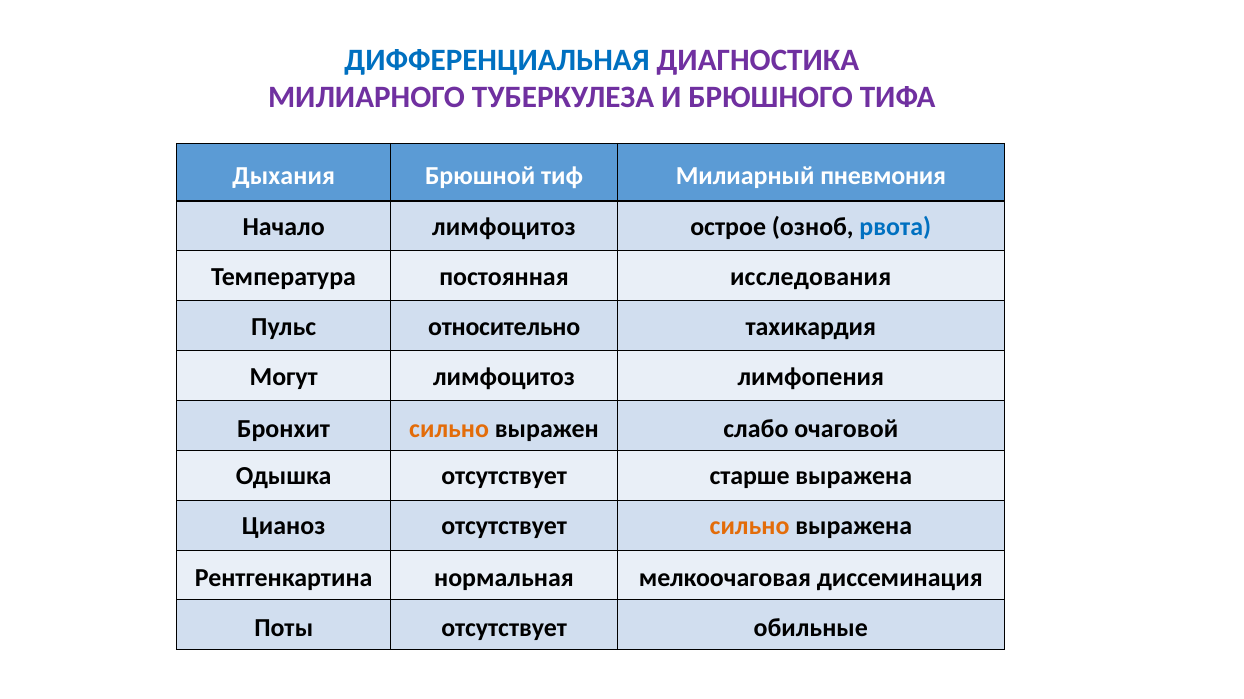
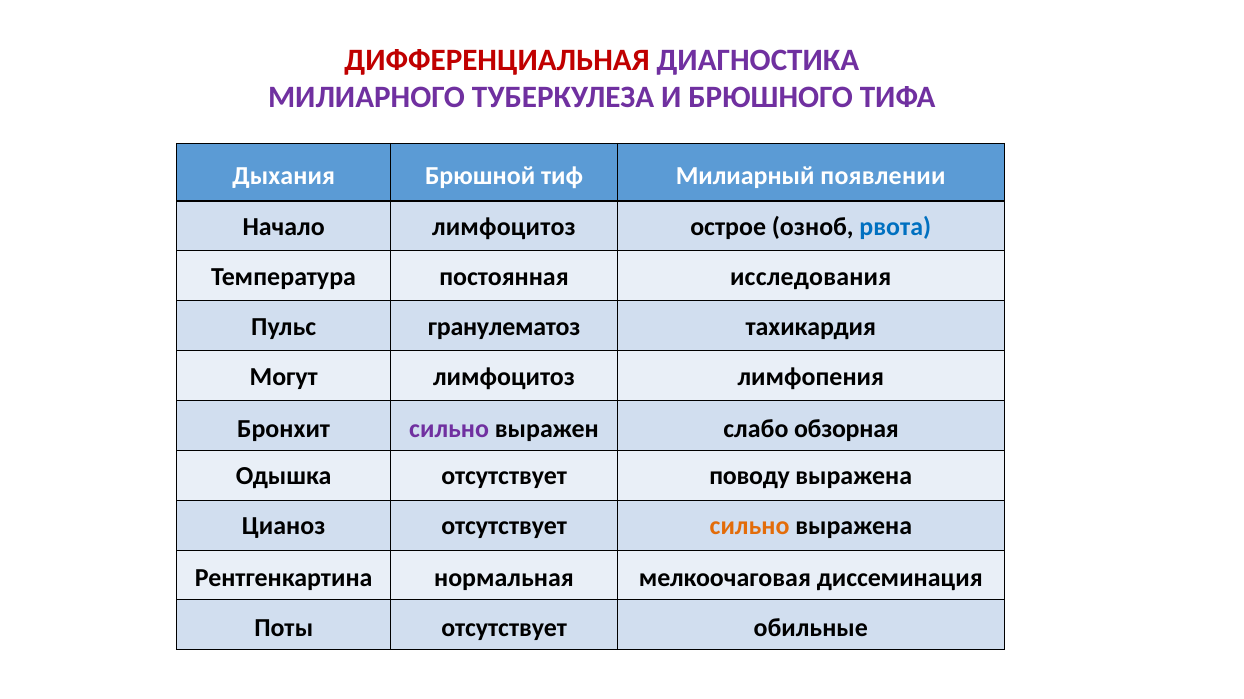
ДИФФЕРЕНЦИАЛЬНАЯ colour: blue -> red (497, 61)
пневмония: пневмония -> появлении (883, 176)
относительно: относительно -> гранулематоз (504, 327)
сильно colour: orange -> purple (449, 429)
очаговой: очаговой -> обзорная (846, 429)
старше: старше -> поводу (750, 477)
